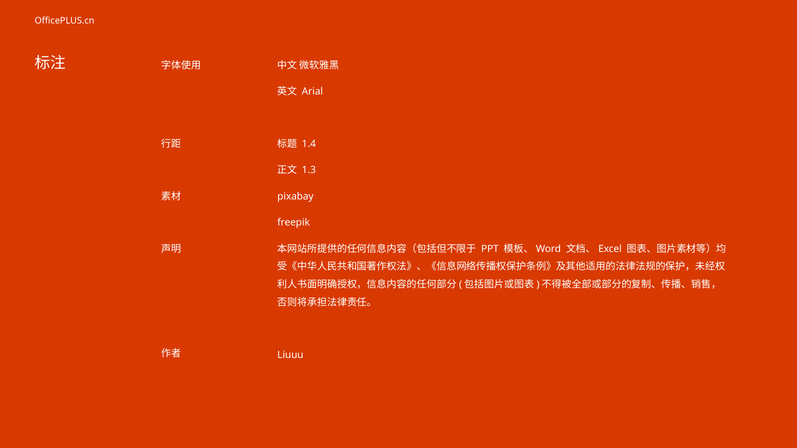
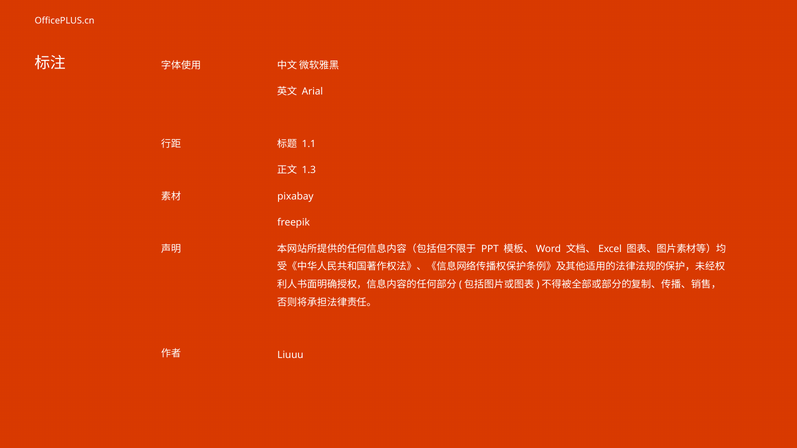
1.4: 1.4 -> 1.1 (309, 144)
